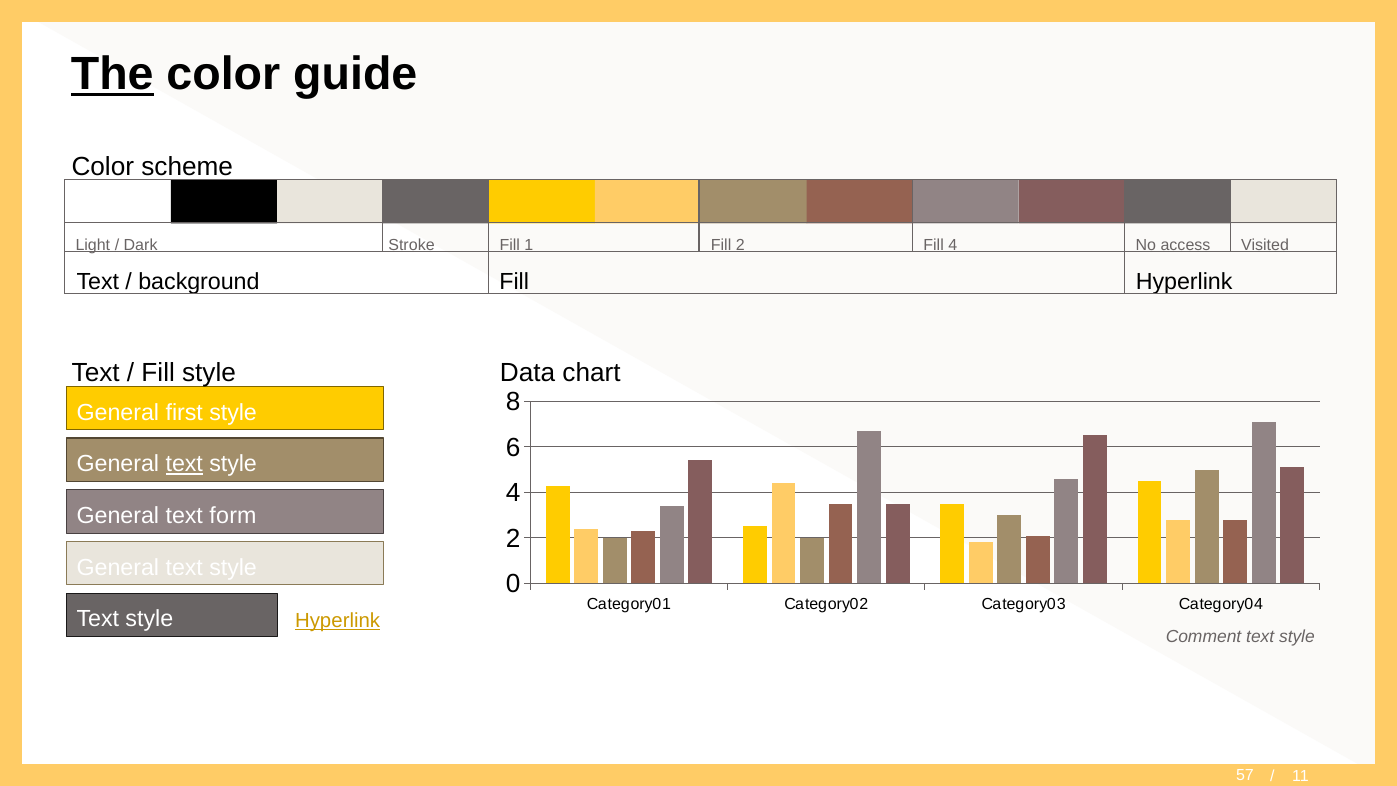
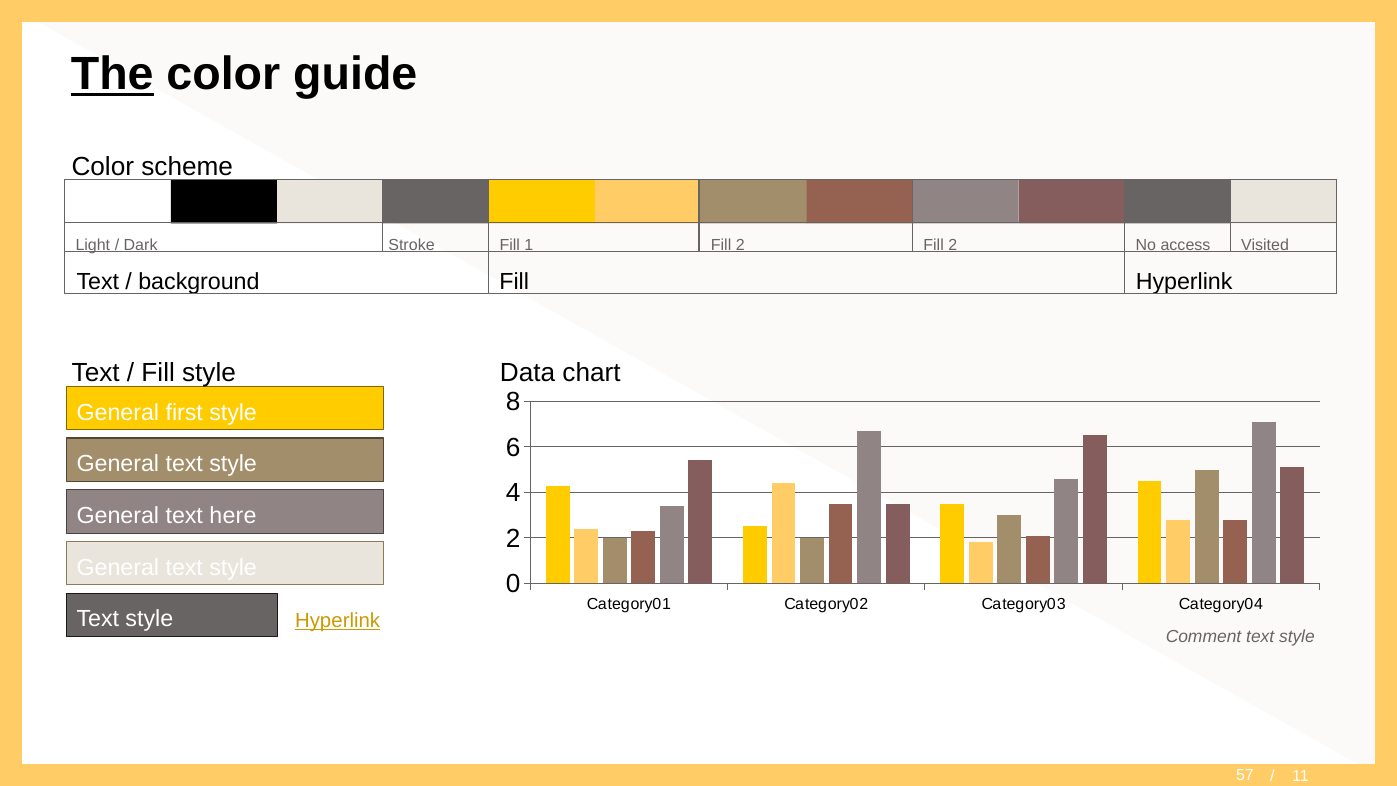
2 Fill 4: 4 -> 2 (953, 245)
text underline: present -> none (184, 464)
form: form -> here (233, 516)
